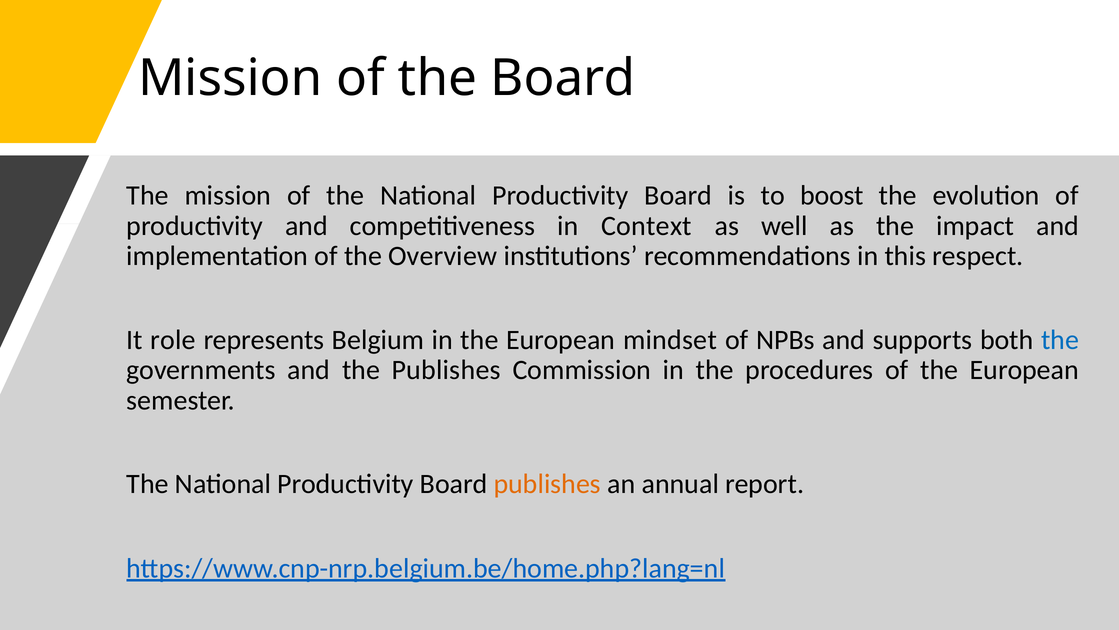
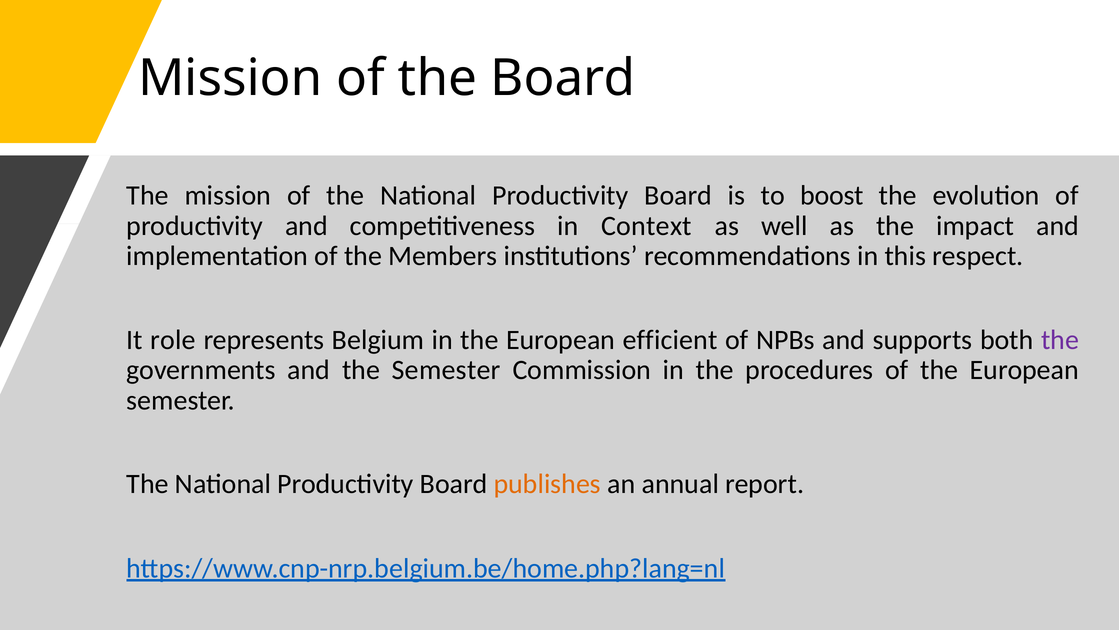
Overview: Overview -> Members (443, 256)
mindset: mindset -> efficient (670, 340)
the colour: blue -> purple (1060, 340)
the Publishes: Publishes -> Semester (446, 370)
